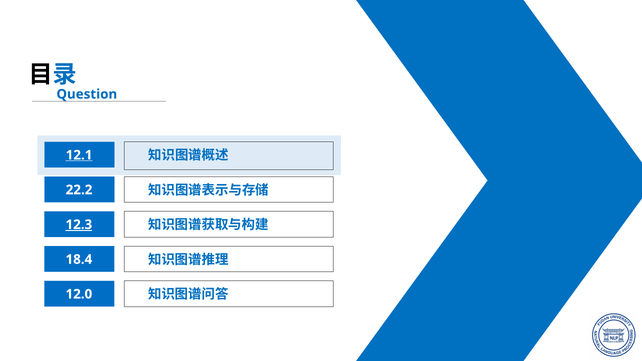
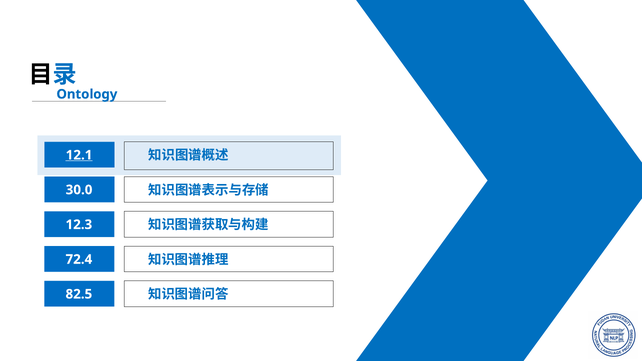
Question: Question -> Ontology (87, 94)
22.2: 22.2 -> 30.0 (79, 190)
12.3 underline: present -> none (79, 225)
18.4: 18.4 -> 72.4 (79, 259)
12.0: 12.0 -> 82.5 (79, 294)
